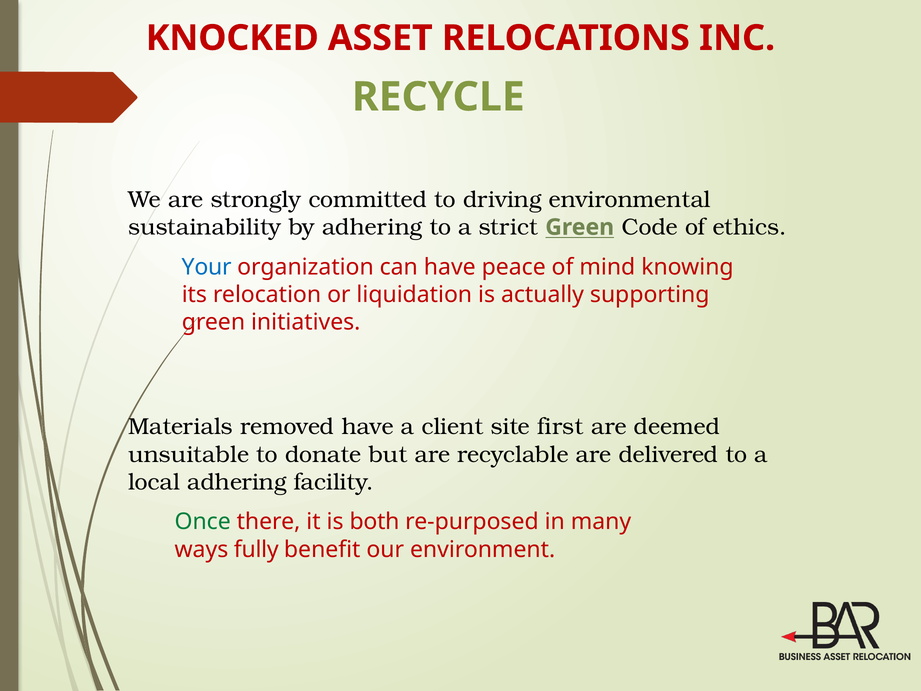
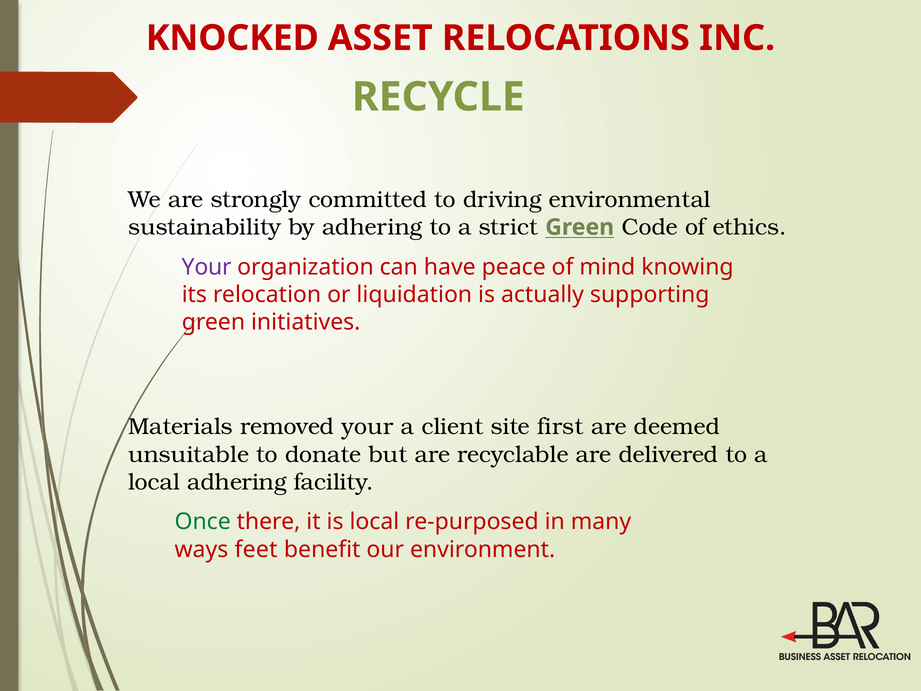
Your colour: blue -> purple (207, 267)
removed have: have -> your (367, 427)
is both: both -> local (374, 522)
fully: fully -> feet (256, 549)
